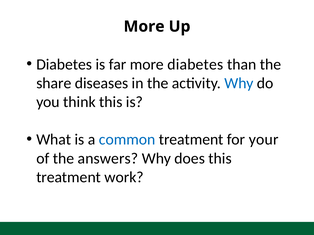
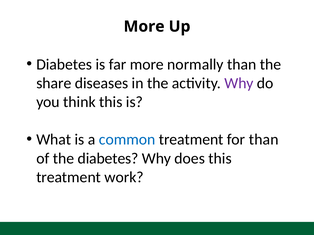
more diabetes: diabetes -> normally (195, 64)
Why colour: blue -> purple (239, 83)
for your: your -> than (264, 140)
the answers: answers -> diabetes (108, 159)
